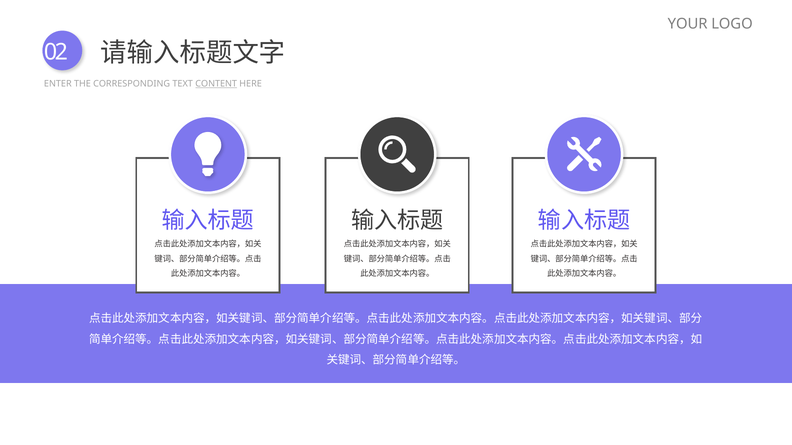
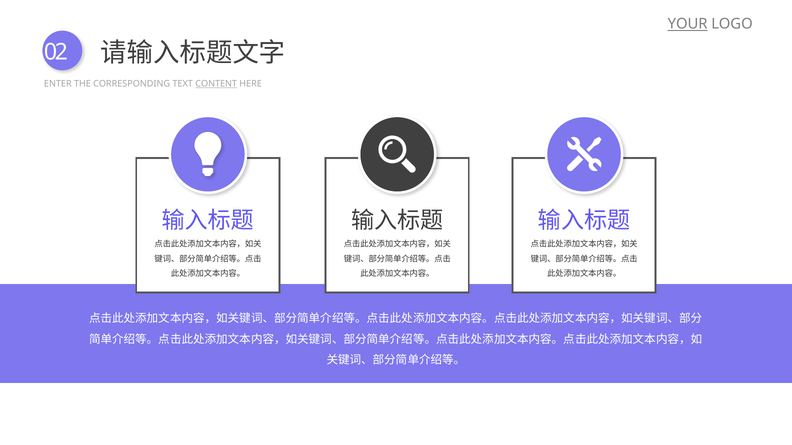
YOUR underline: none -> present (688, 24)
